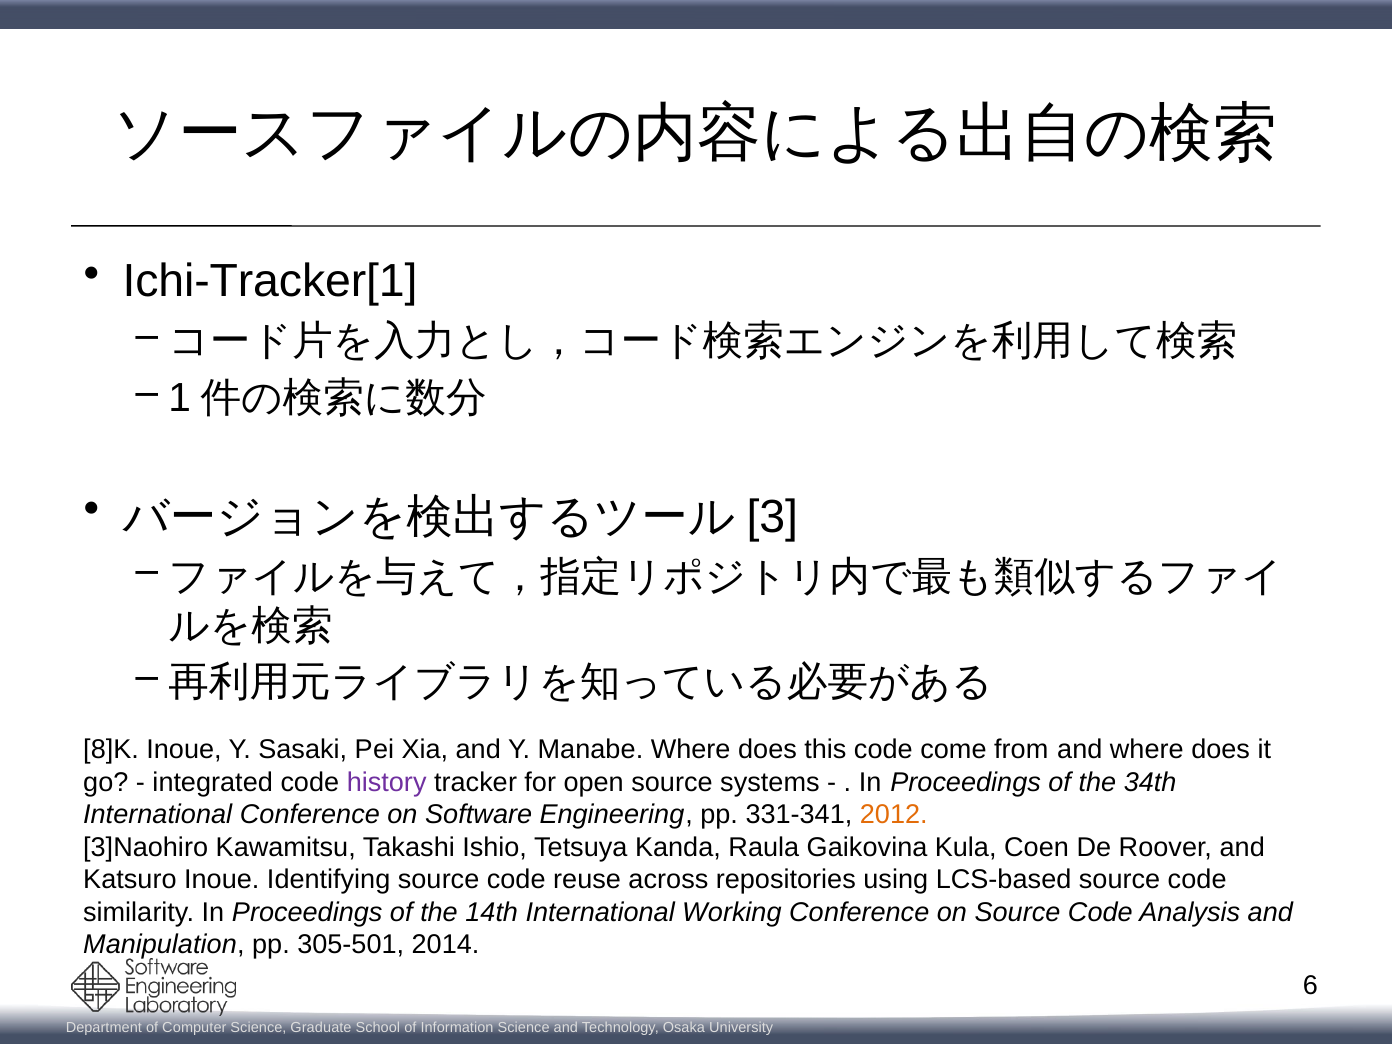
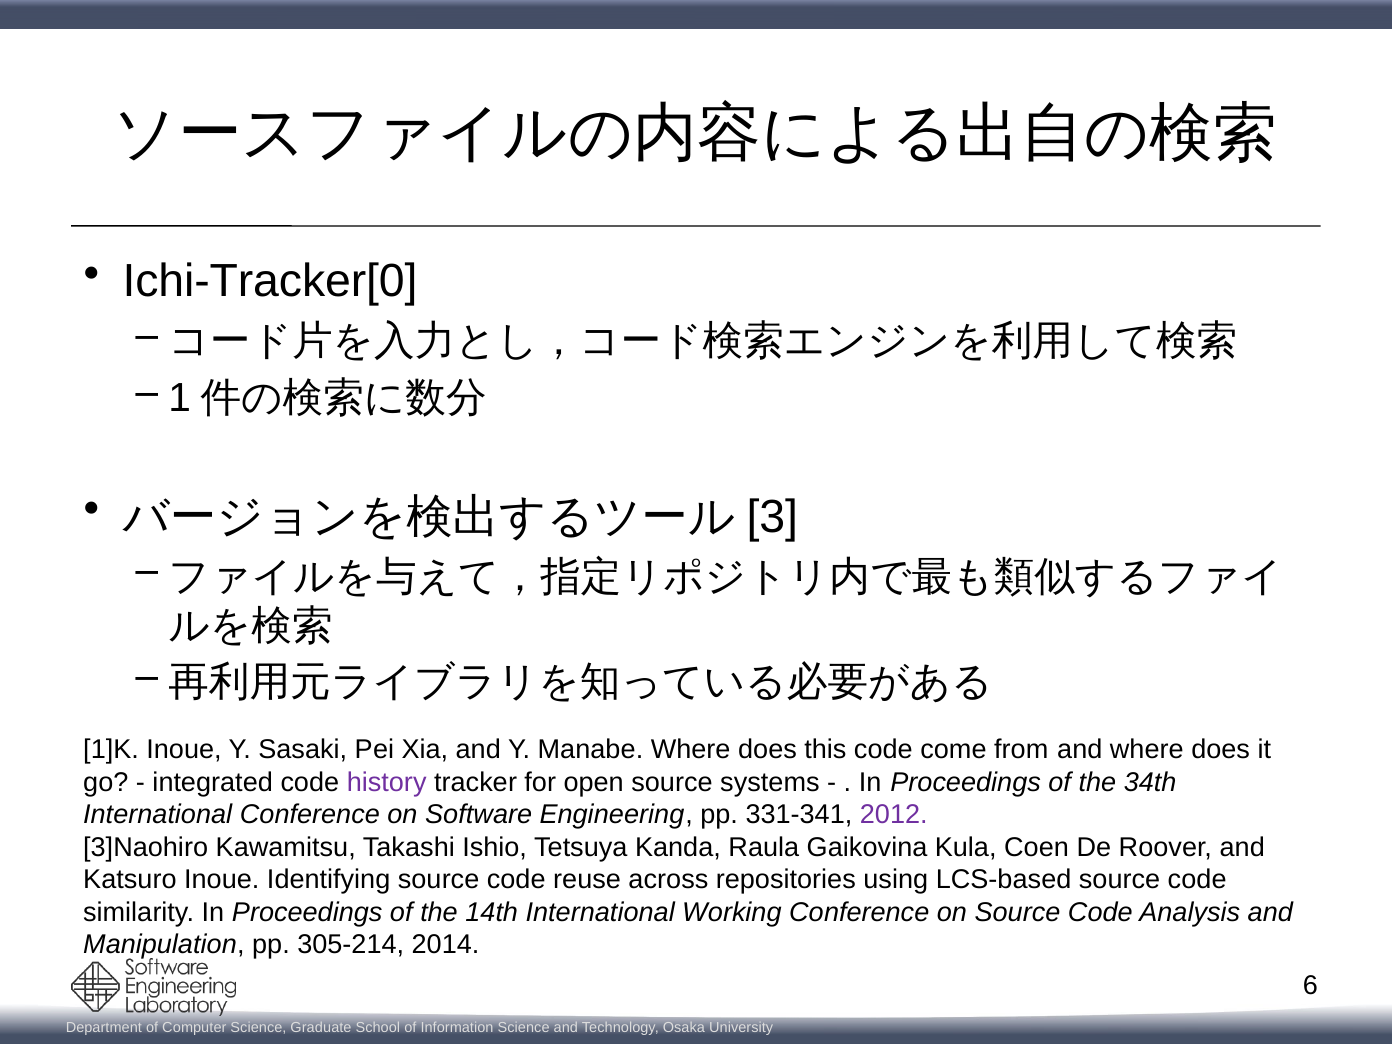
Ichi-Tracker[1: Ichi-Tracker[1 -> Ichi-Tracker[0 (270, 282)
8]K: 8]K -> 1]K (111, 750)
2012 colour: orange -> purple (894, 815)
305-501: 305-501 -> 305-214 (351, 945)
